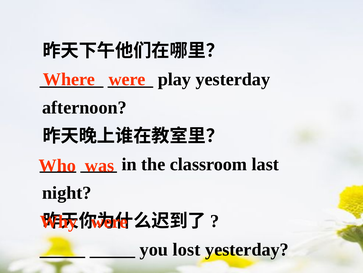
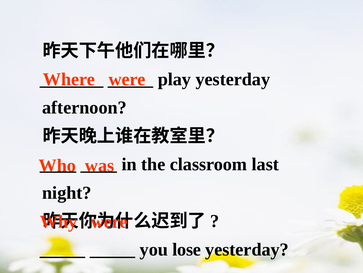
lost: lost -> lose (187, 249)
